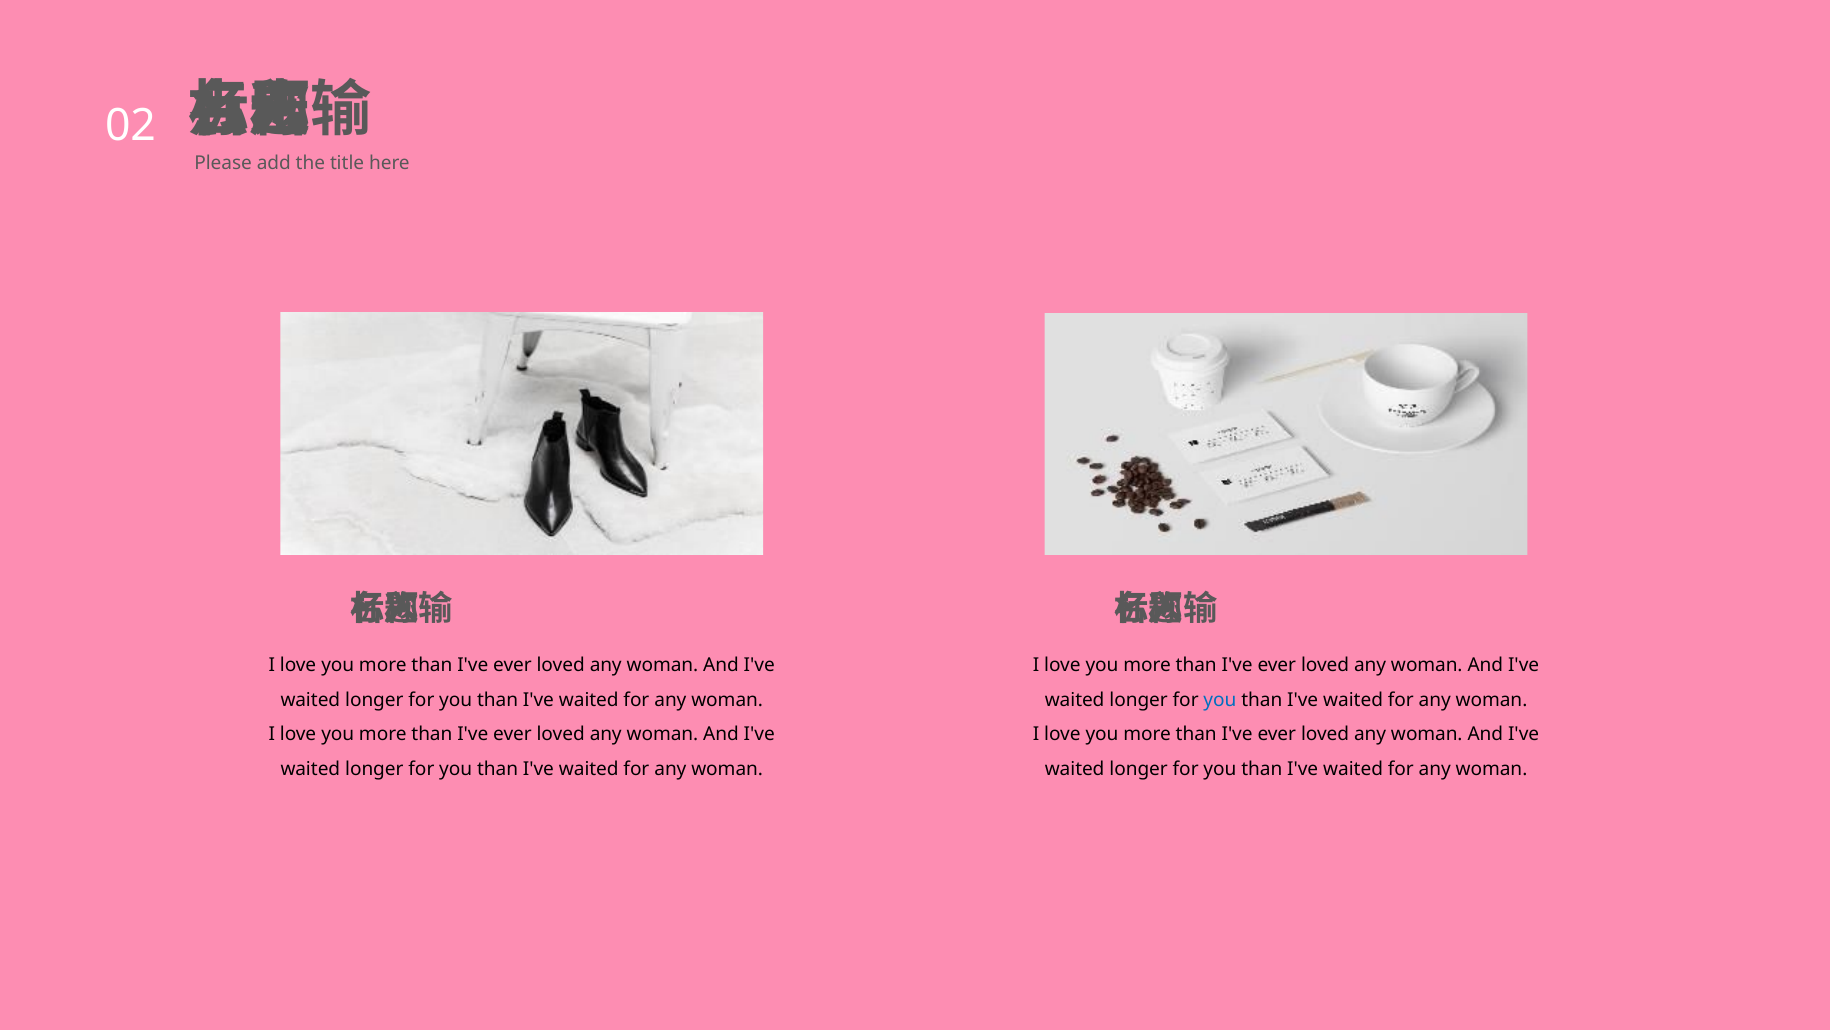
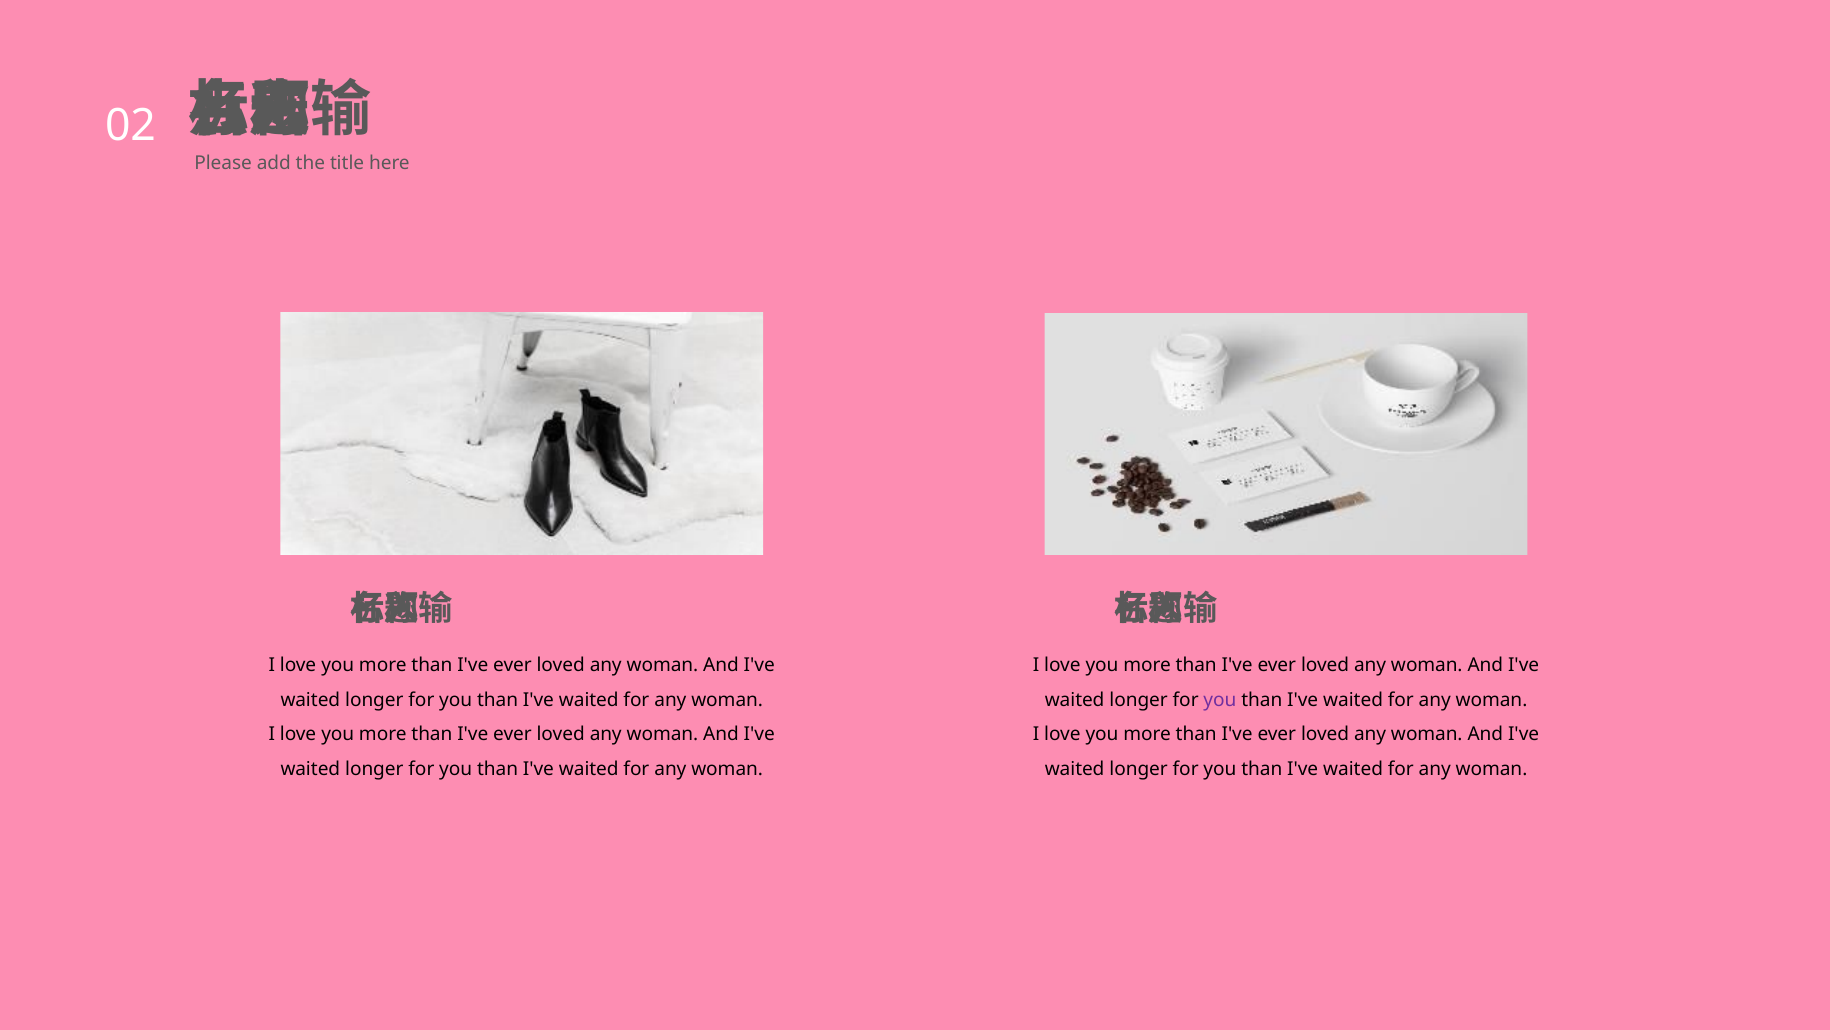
you colour: blue -> purple (1220, 700)
